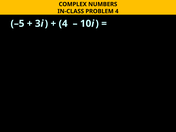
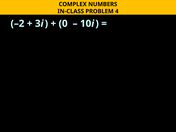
–5: –5 -> –2 (17, 24)
4: 4 -> 0 (63, 24)
